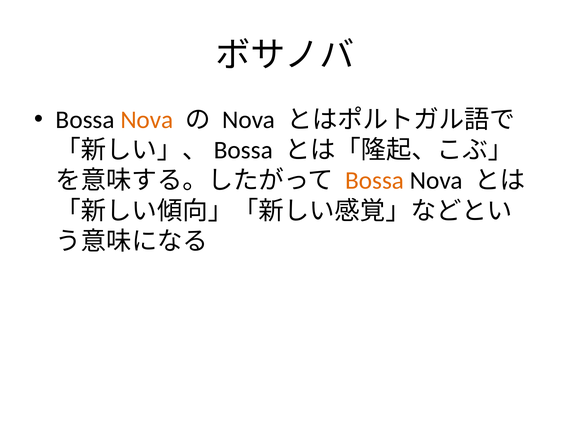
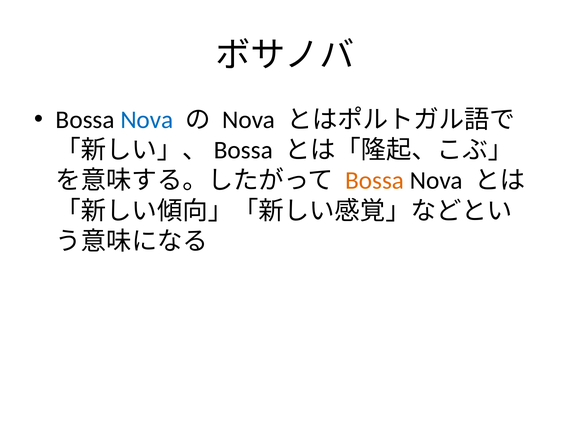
Nova colour: orange -> blue (147, 120)
